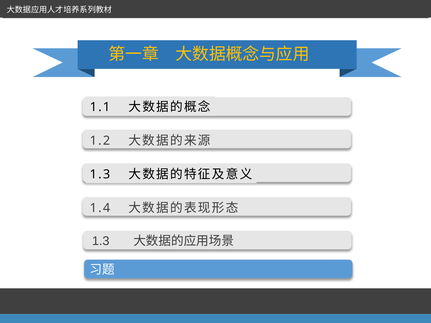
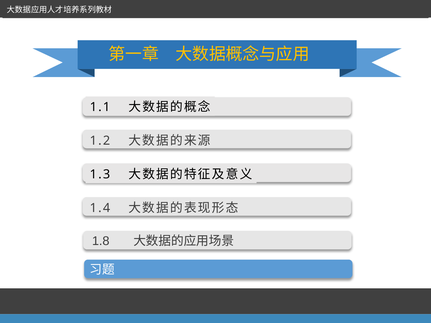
1.3: 1.3 -> 1.8 (101, 241)
